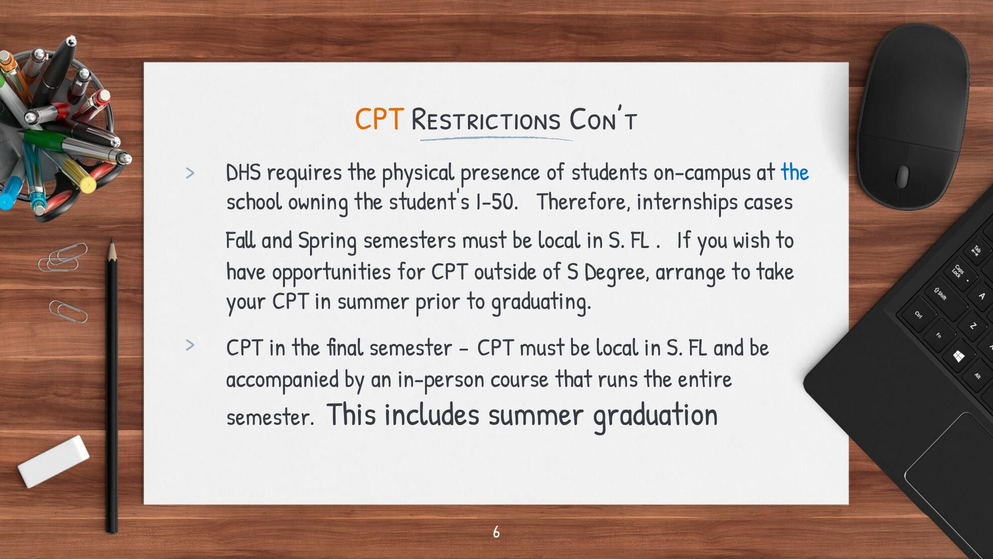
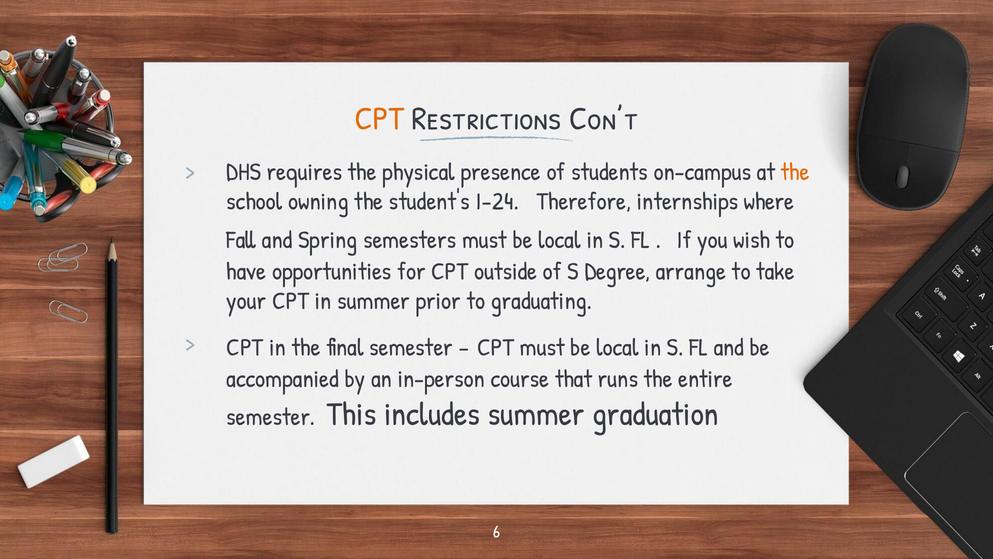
the colour: blue -> orange (795, 172)
I-50: I-50 -> I-24 (497, 202)
cases: cases -> where (769, 202)
